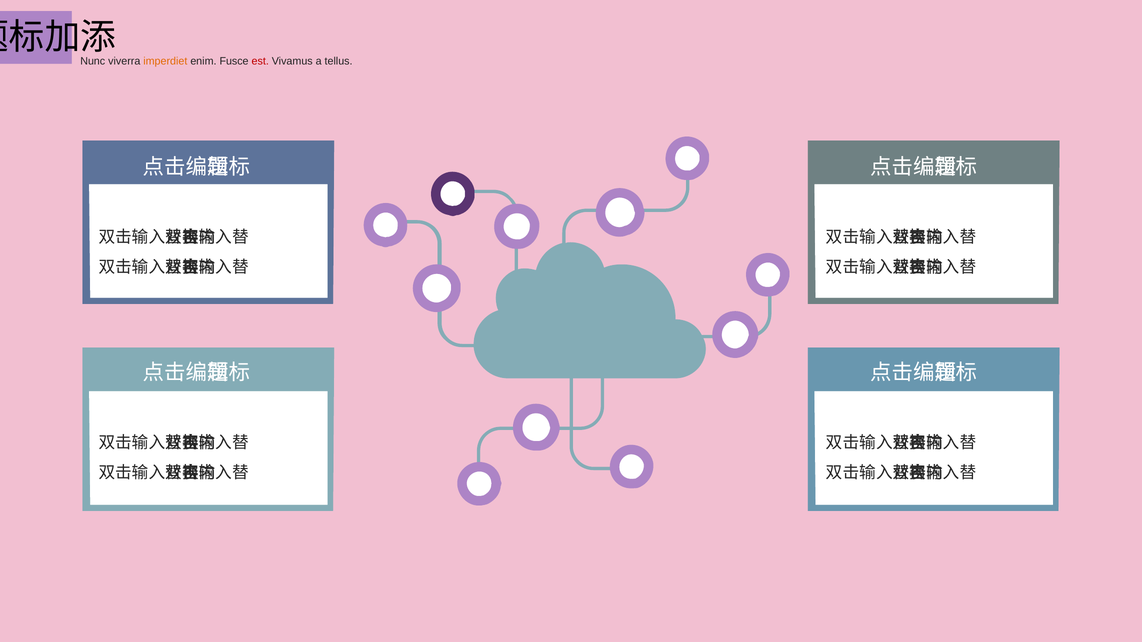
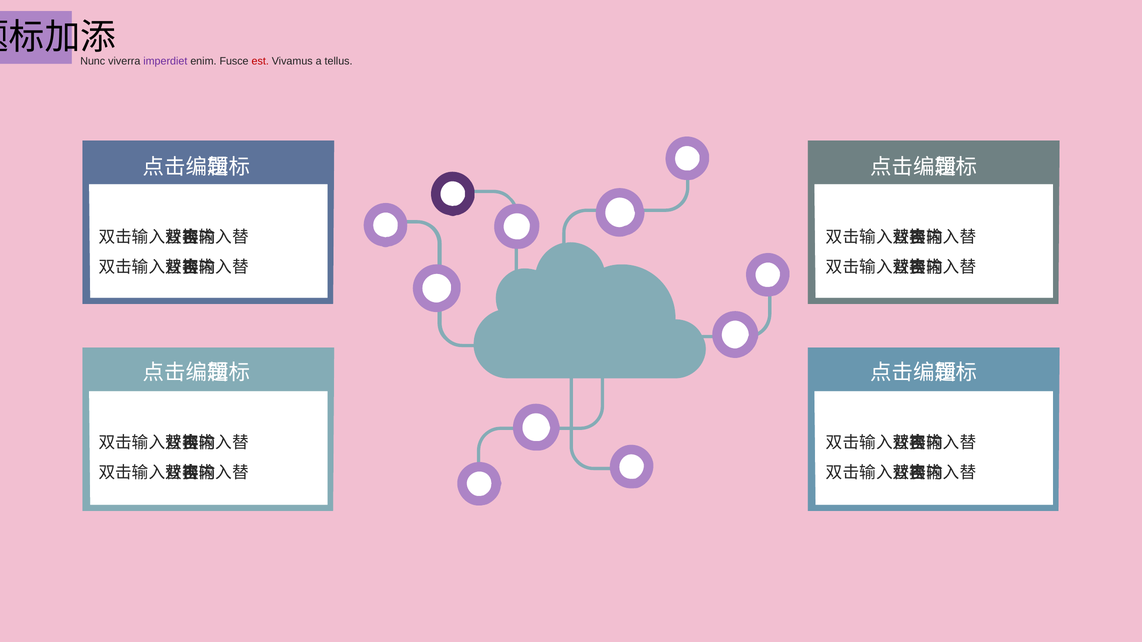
imperdiet colour: orange -> purple (165, 61)
